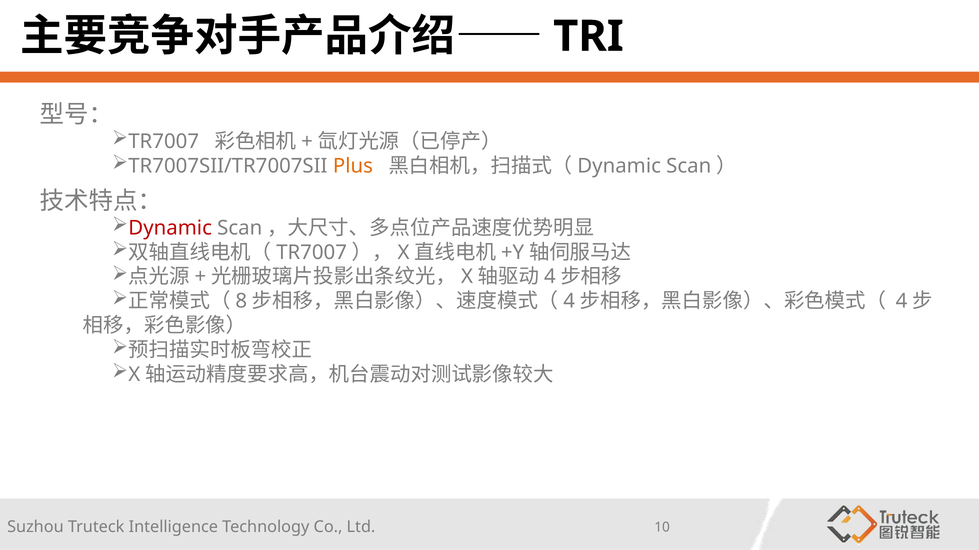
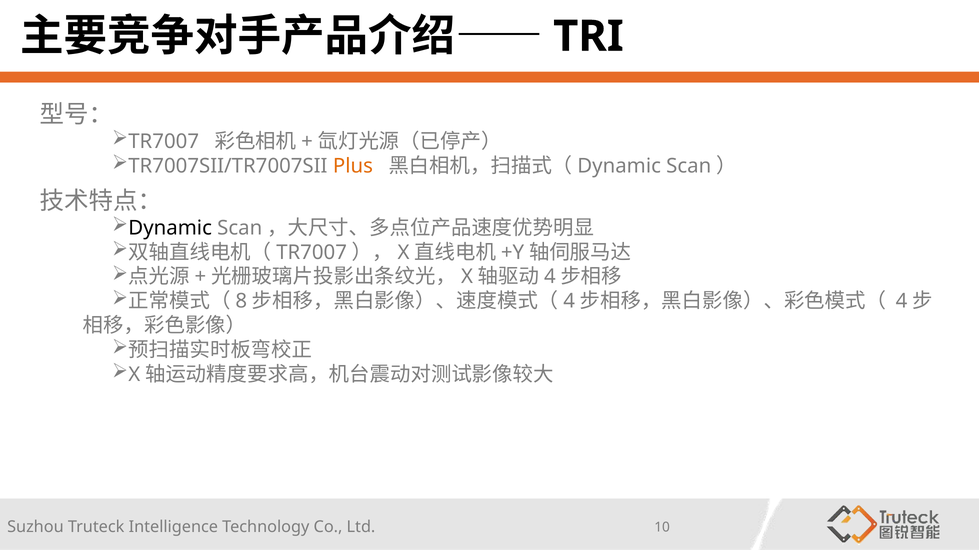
Dynamic colour: red -> black (170, 228)
